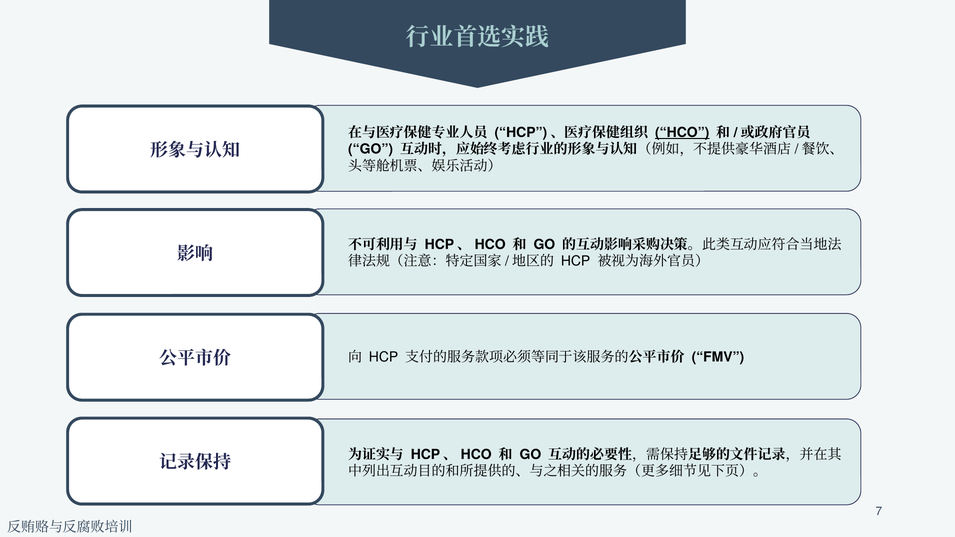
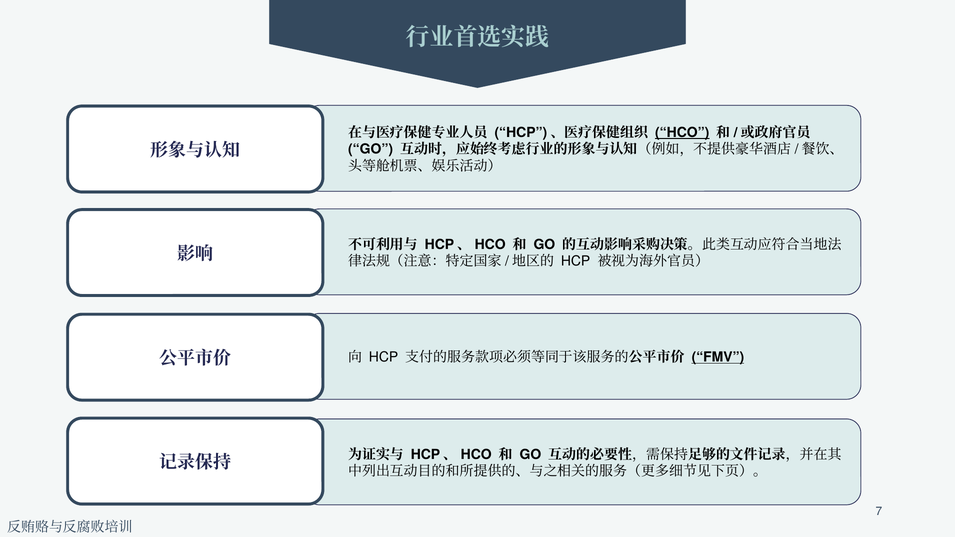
FMV underline: none -> present (718, 357)
